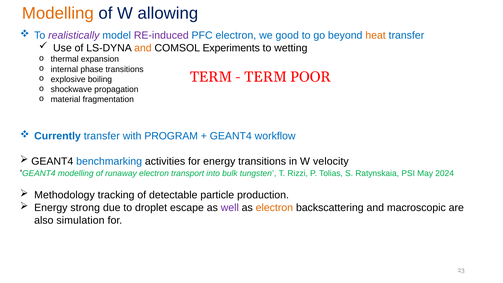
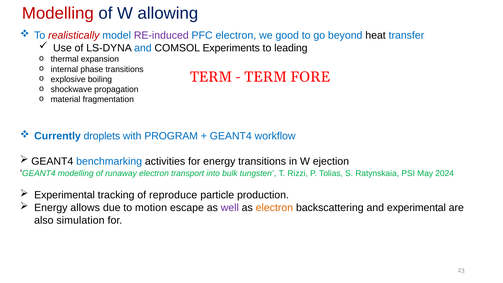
Modelling colour: orange -> red (58, 13)
realistically colour: purple -> red (74, 35)
heat colour: orange -> black (376, 35)
and colour: orange -> blue (143, 48)
wetting: wetting -> leading (291, 48)
POOR: POOR -> FORE (310, 77)
Currently transfer: transfer -> droplets (102, 136)
velocity: velocity -> ejection (331, 161)
Methodology: Methodology -> Experimental (65, 195)
detectable: detectable -> reproduce (173, 195)
strong: strong -> allows (85, 208)
droplet: droplet -> motion (151, 208)
and macroscopic: macroscopic -> experimental (416, 208)
